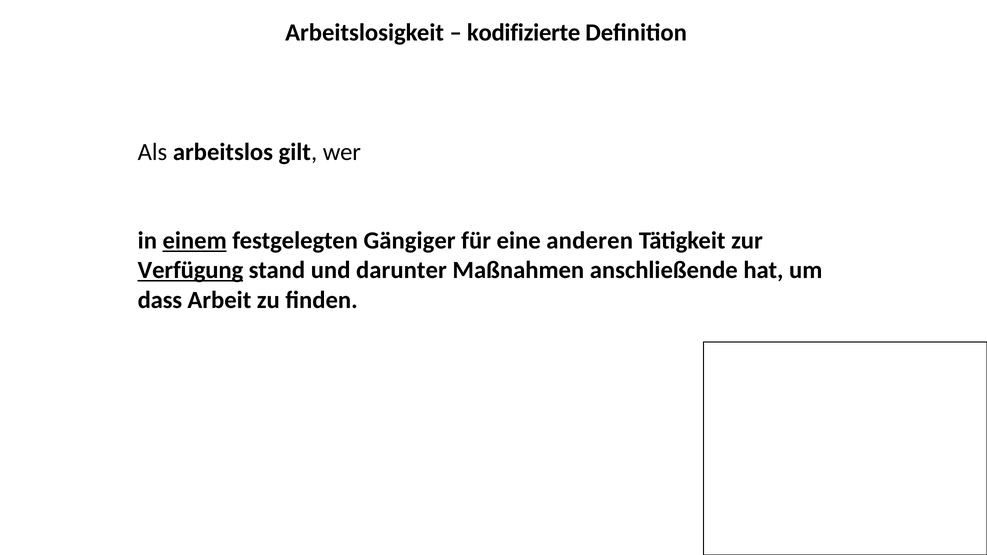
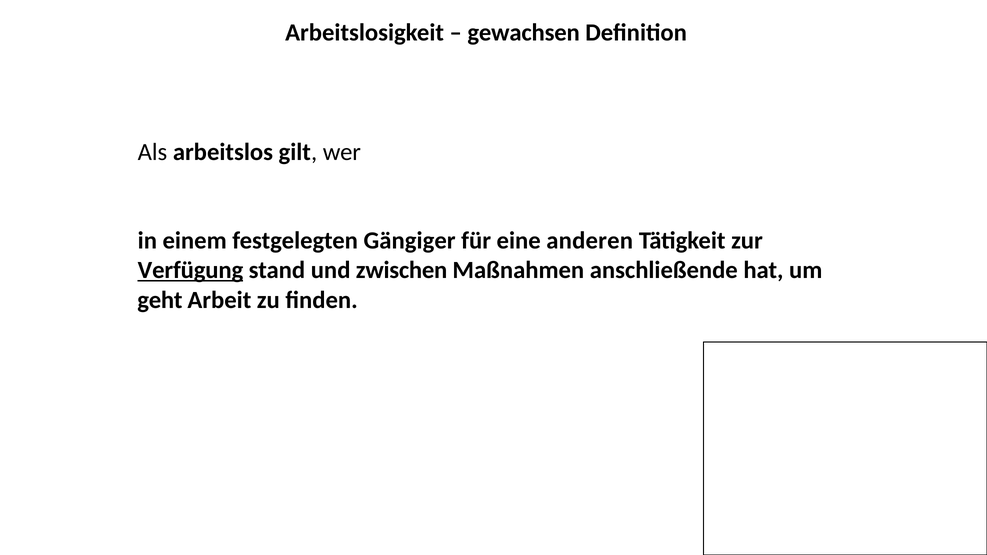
kodifizierte: kodifizierte -> gewachsen (524, 33)
einem underline: present -> none (195, 241)
darunter: darunter -> zwischen (402, 270)
dass: dass -> geht (160, 300)
